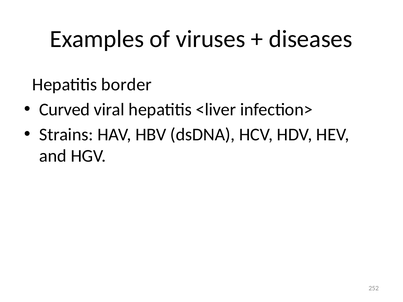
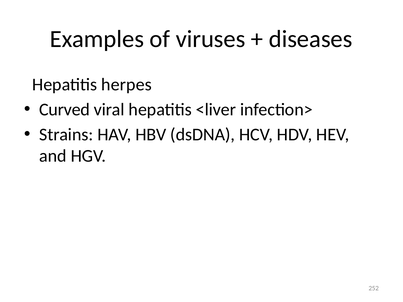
border: border -> herpes (126, 85)
